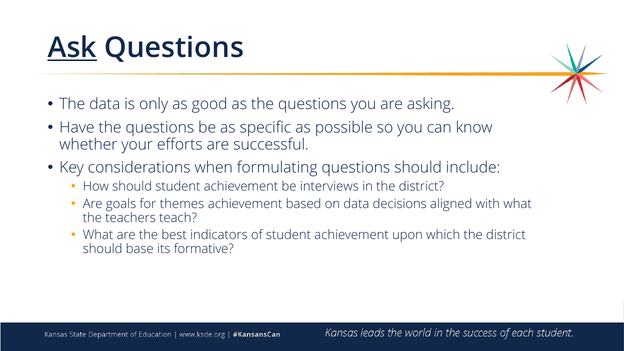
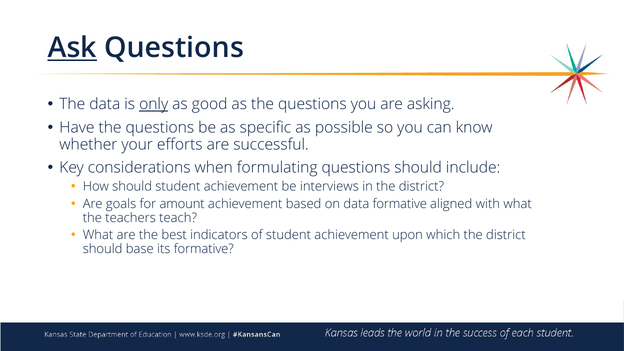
only underline: none -> present (154, 104)
themes: themes -> amount (182, 204)
data decisions: decisions -> formative (400, 204)
